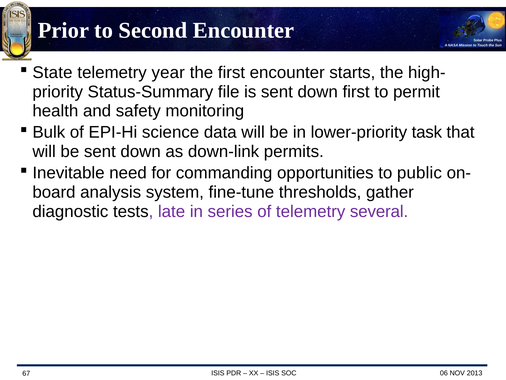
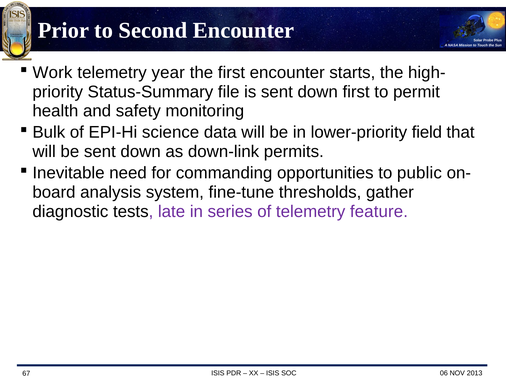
State: State -> Work (52, 72)
task: task -> field (427, 132)
several: several -> feature (379, 211)
